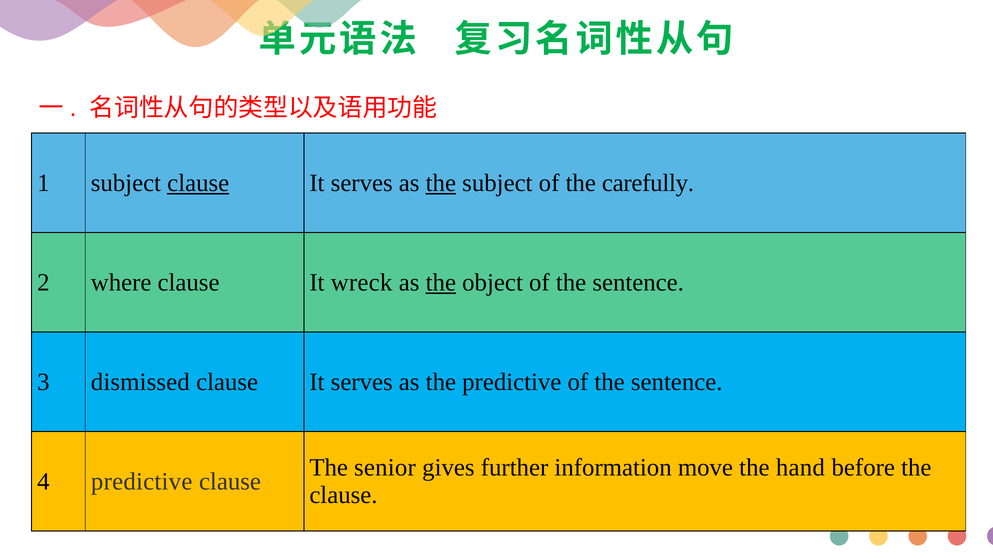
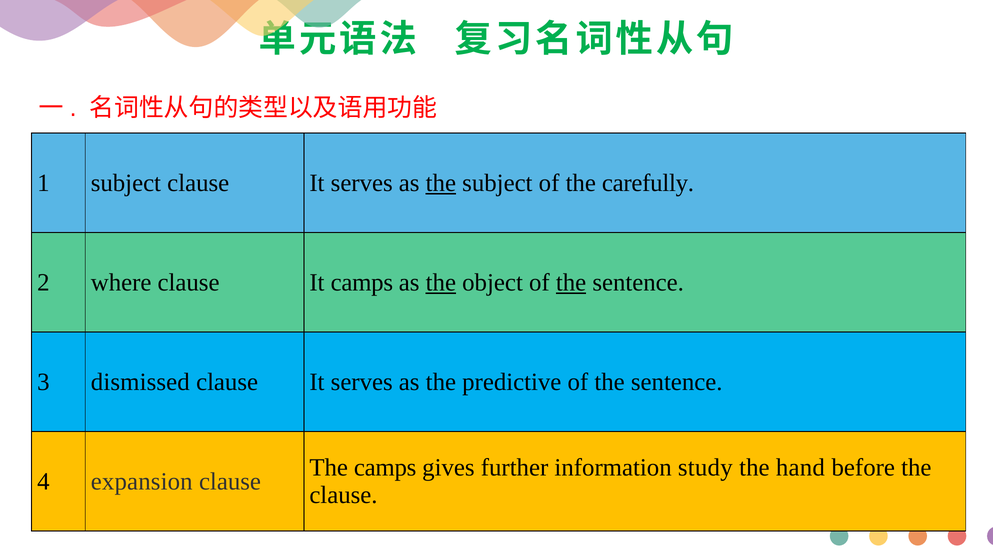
clause underline: present -> none (198, 183)
It wreck: wreck -> camps (362, 282)
the underline: none -> present (571, 282)
The senior: senior -> camps (385, 467)
move: move -> study (705, 467)
4 predictive: predictive -> expansion (142, 481)
